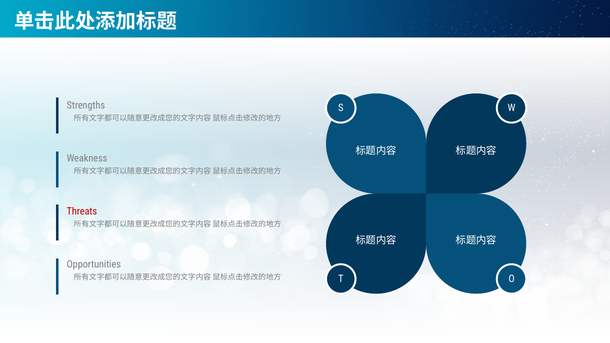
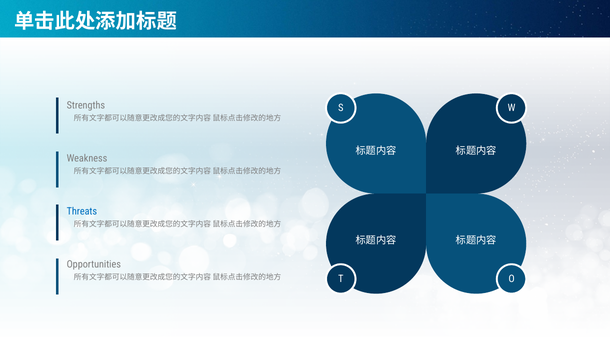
Threats colour: red -> blue (82, 211)
